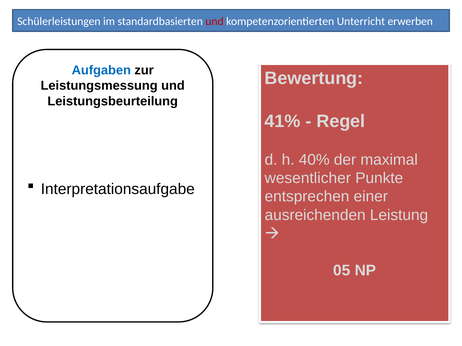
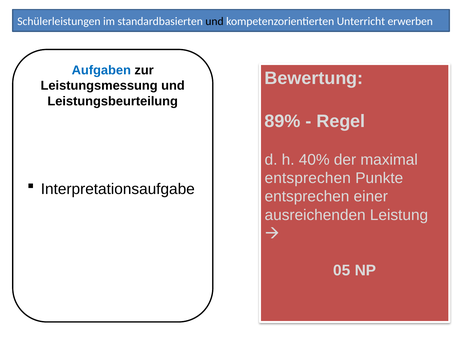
und colour: red -> black (214, 21)
41%: 41% -> 89% (283, 122)
wesentlicher: wesentlicher -> entsprechen (308, 178)
